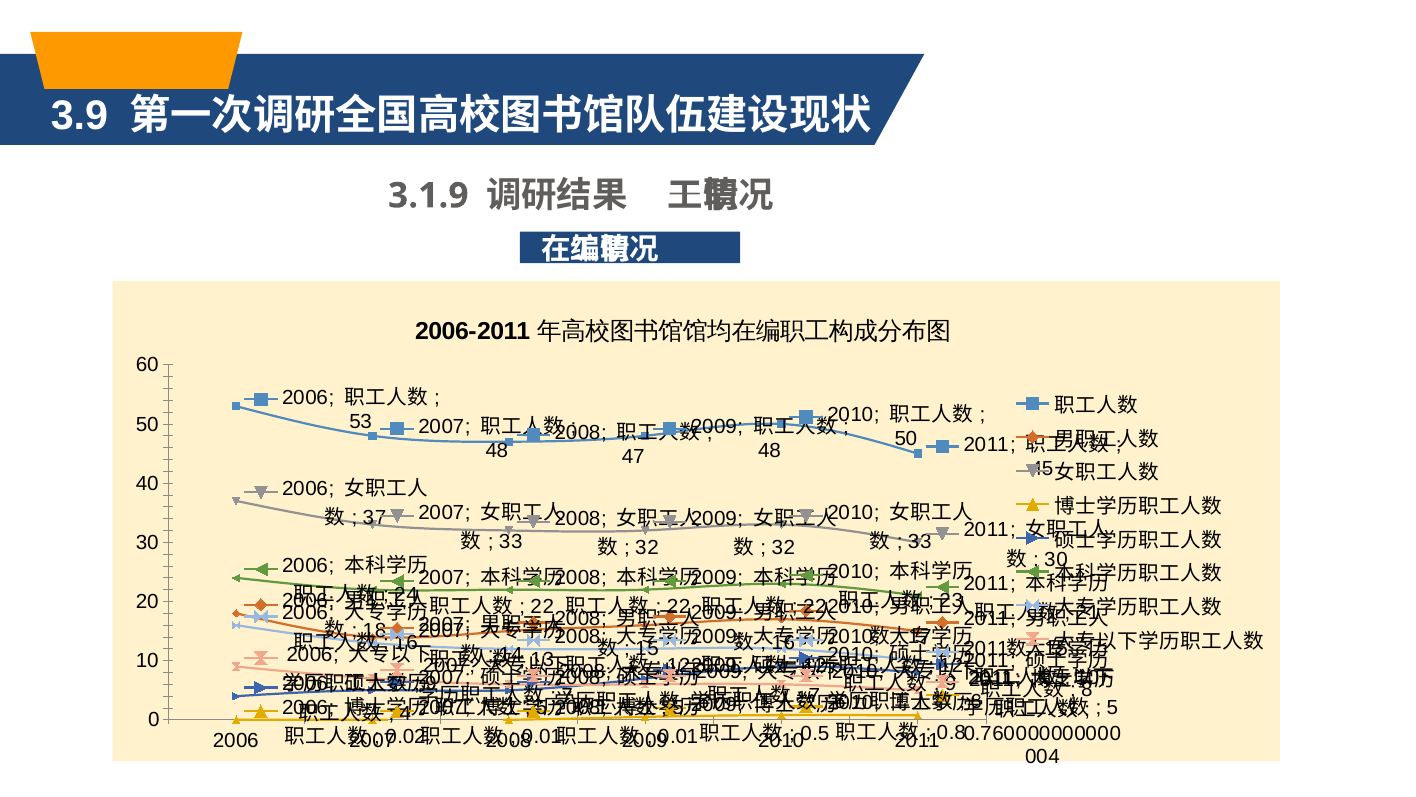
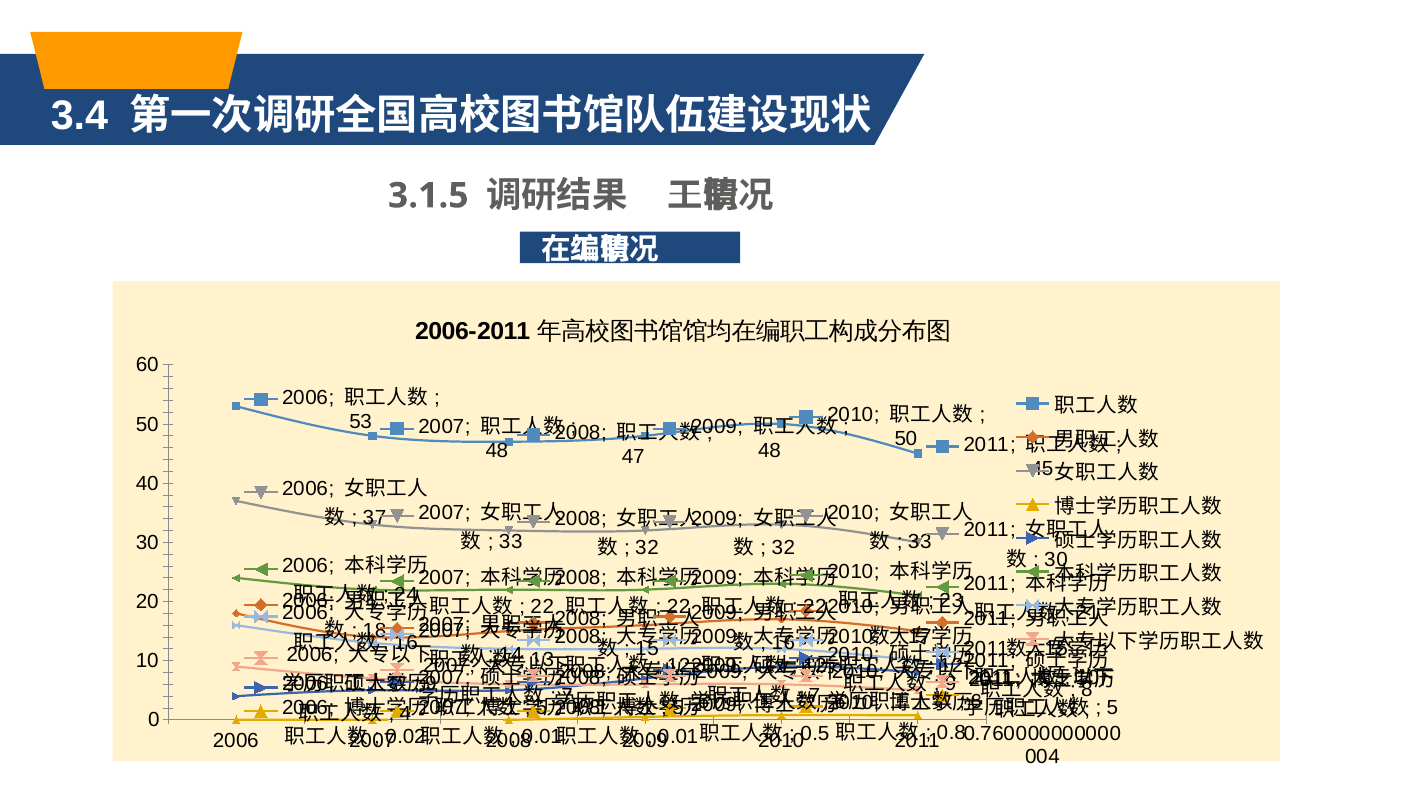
3.9: 3.9 -> 3.4 (79, 116)
3.1.9: 3.1.9 -> 3.1.5 (428, 196)
